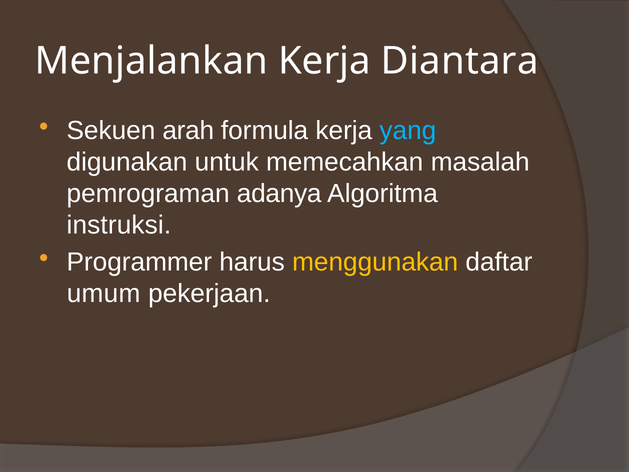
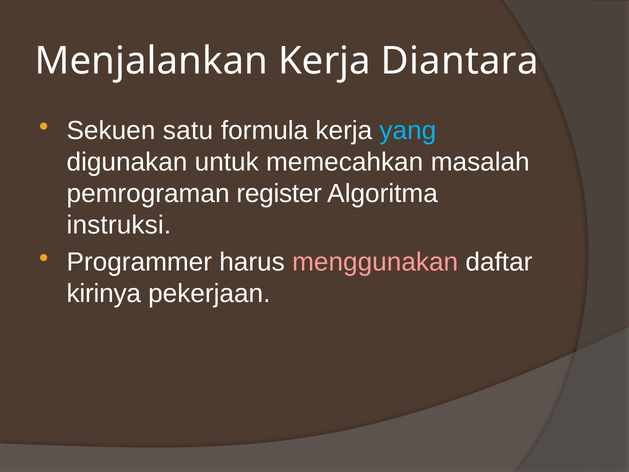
arah: arah -> satu (188, 131)
adanya: adanya -> register (279, 194)
menggunakan colour: yellow -> pink (375, 262)
umum: umum -> kirinya (104, 293)
